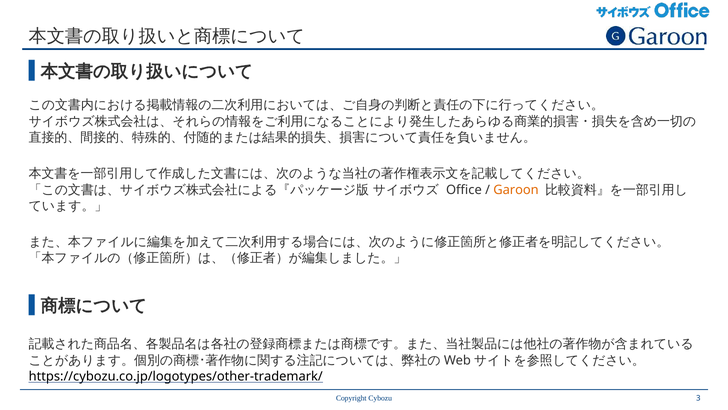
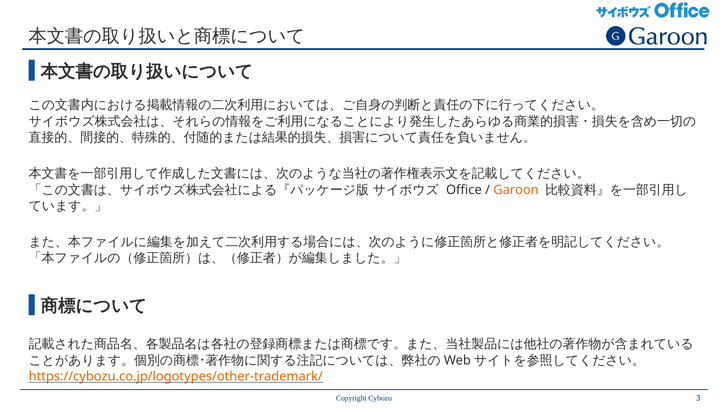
https://cybozu.co.jp/logotypes/other-trademark/ colour: black -> orange (176, 376)
